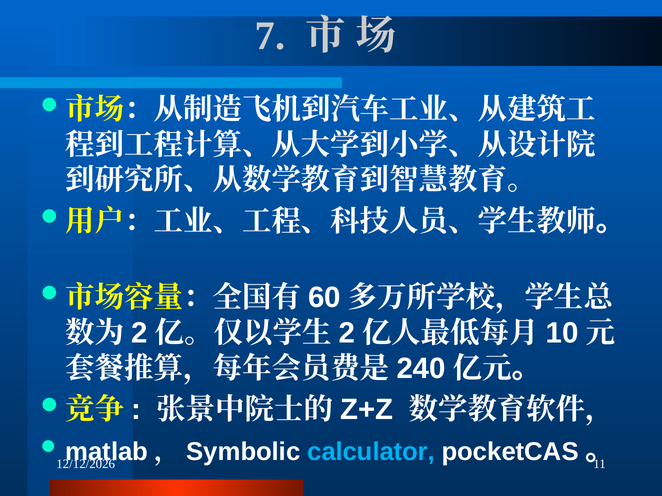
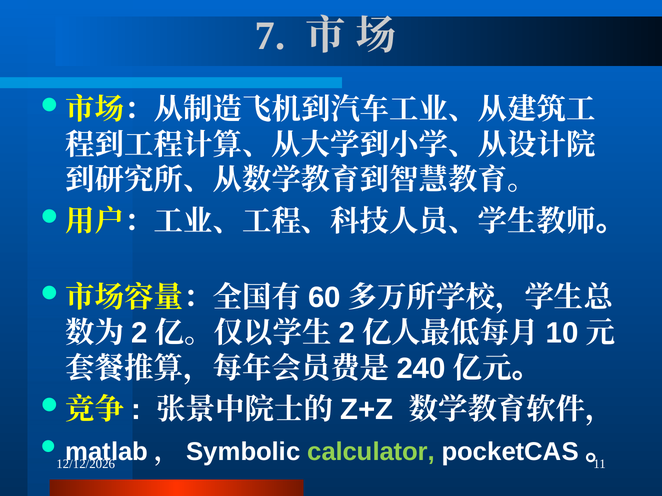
calculator colour: light blue -> light green (371, 452)
